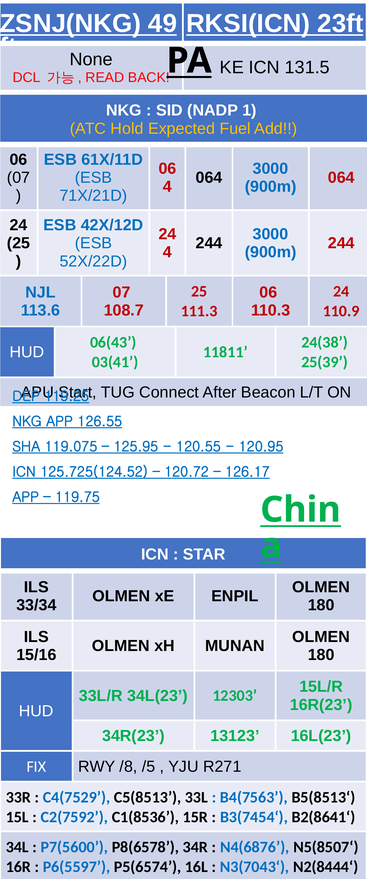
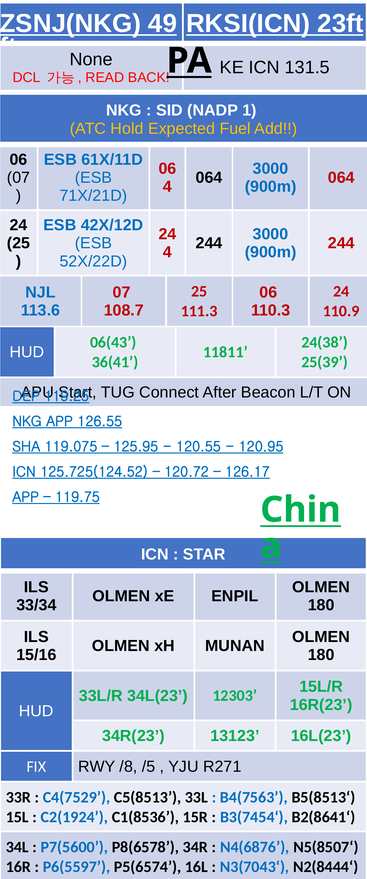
03(41: 03(41 -> 36(41 (115, 362)
C2(7592: C2(7592 -> C2(1924 (74, 816)
